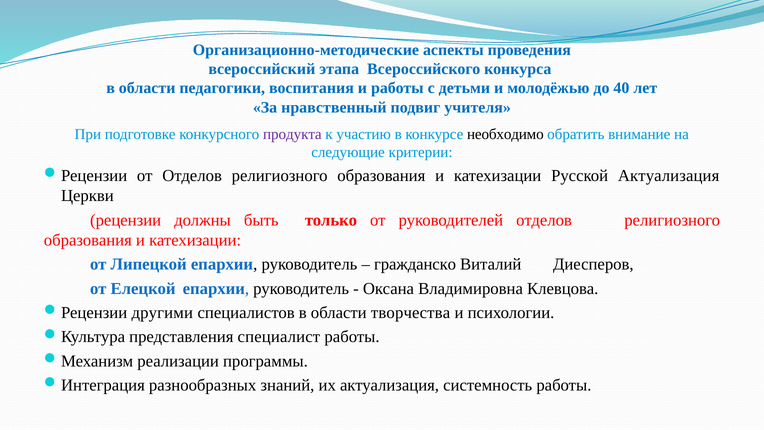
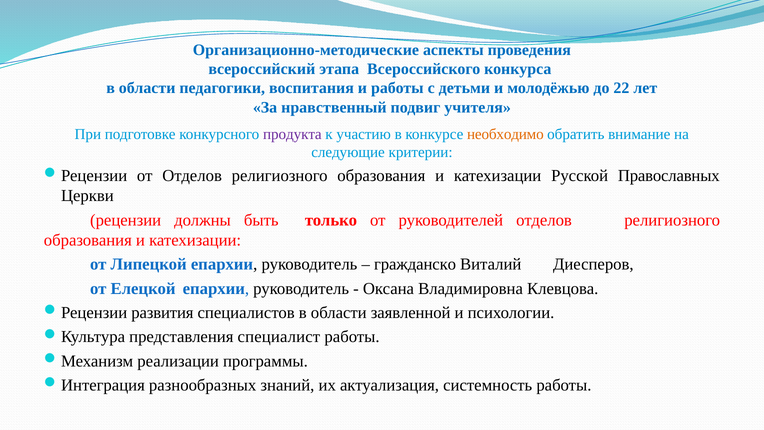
40: 40 -> 22 (621, 88)
необходимо colour: black -> orange (505, 134)
Русской Актуализация: Актуализация -> Православных (669, 176)
другими: другими -> развития (162, 313)
творчества: творчества -> заявленной (411, 313)
